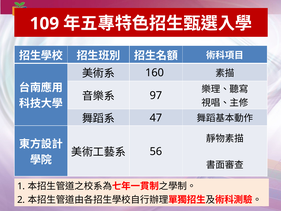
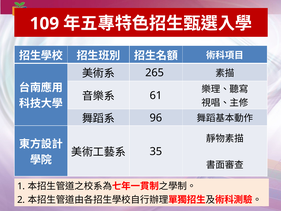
160: 160 -> 265 (155, 73)
97: 97 -> 61 (156, 95)
47: 47 -> 96 (156, 118)
56: 56 -> 35 (156, 151)
